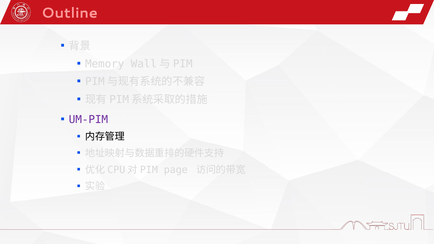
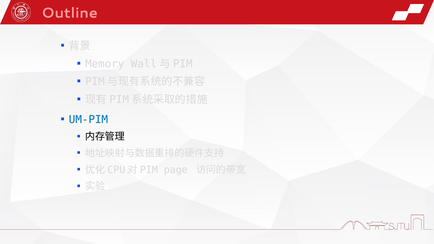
UM-PIM colour: purple -> blue (88, 120)
